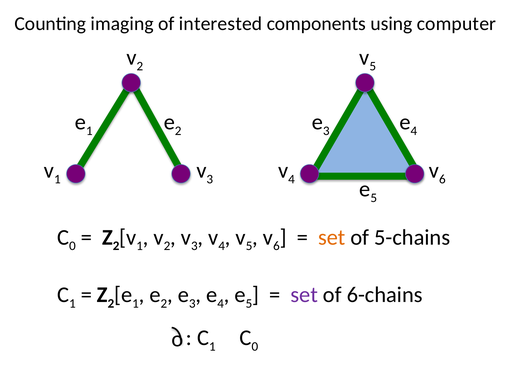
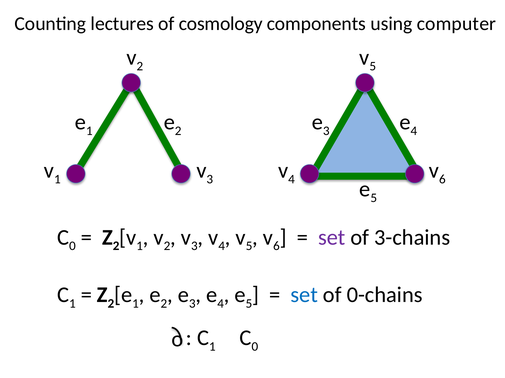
imaging: imaging -> lectures (122, 24)
interested: interested -> cosmology (221, 24)
set colour: orange -> purple (332, 238)
5-chains: 5-chains -> 3-chains (412, 238)
set colour: purple -> blue (304, 295)
6-chains: 6-chains -> 0-chains (385, 295)
